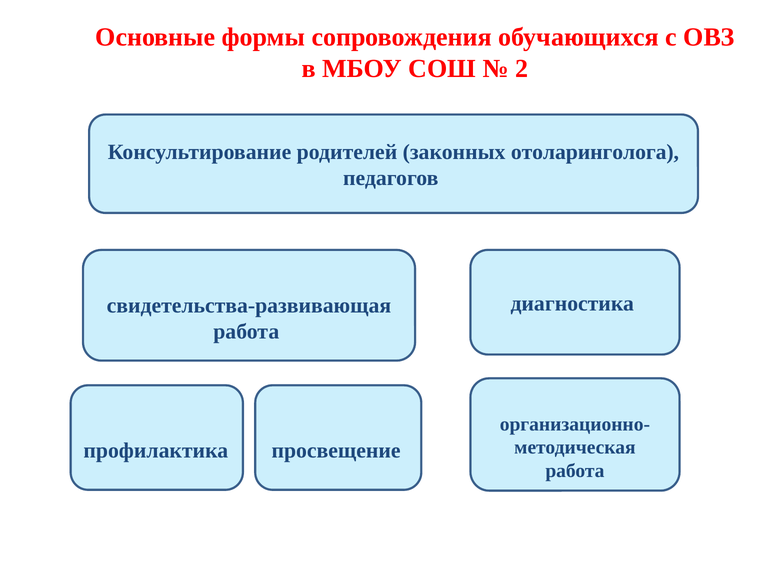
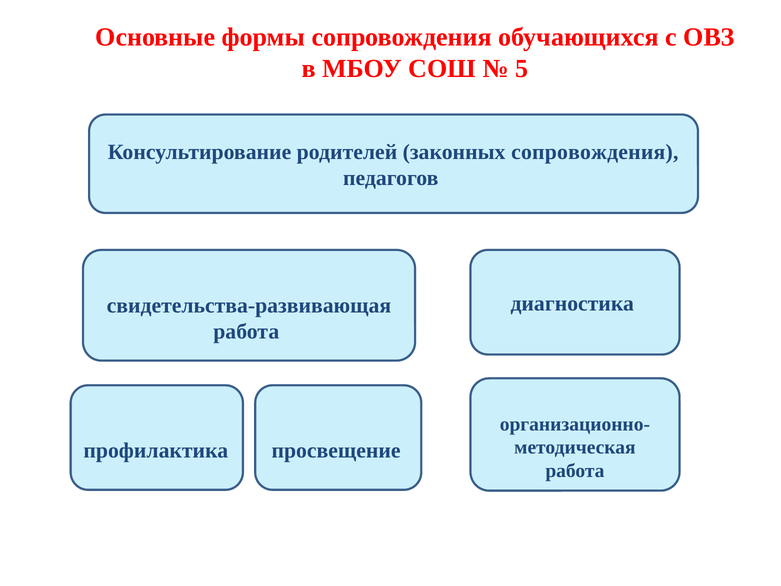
2: 2 -> 5 (522, 69)
законных отоларинголога: отоларинголога -> сопровождения (595, 152)
